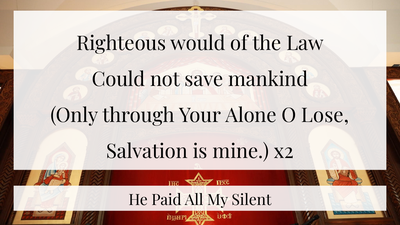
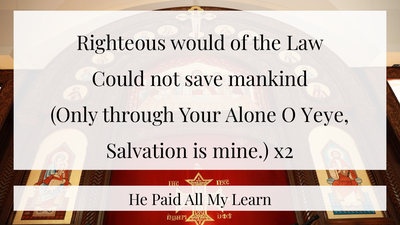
Lose: Lose -> Yeye (325, 116)
Silent: Silent -> Learn (252, 200)
